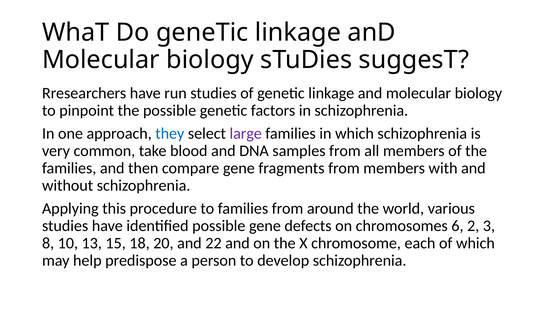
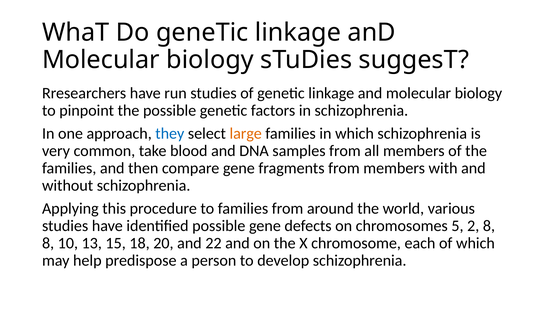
large colour: purple -> orange (246, 134)
6: 6 -> 5 (457, 226)
2 3: 3 -> 8 (489, 226)
